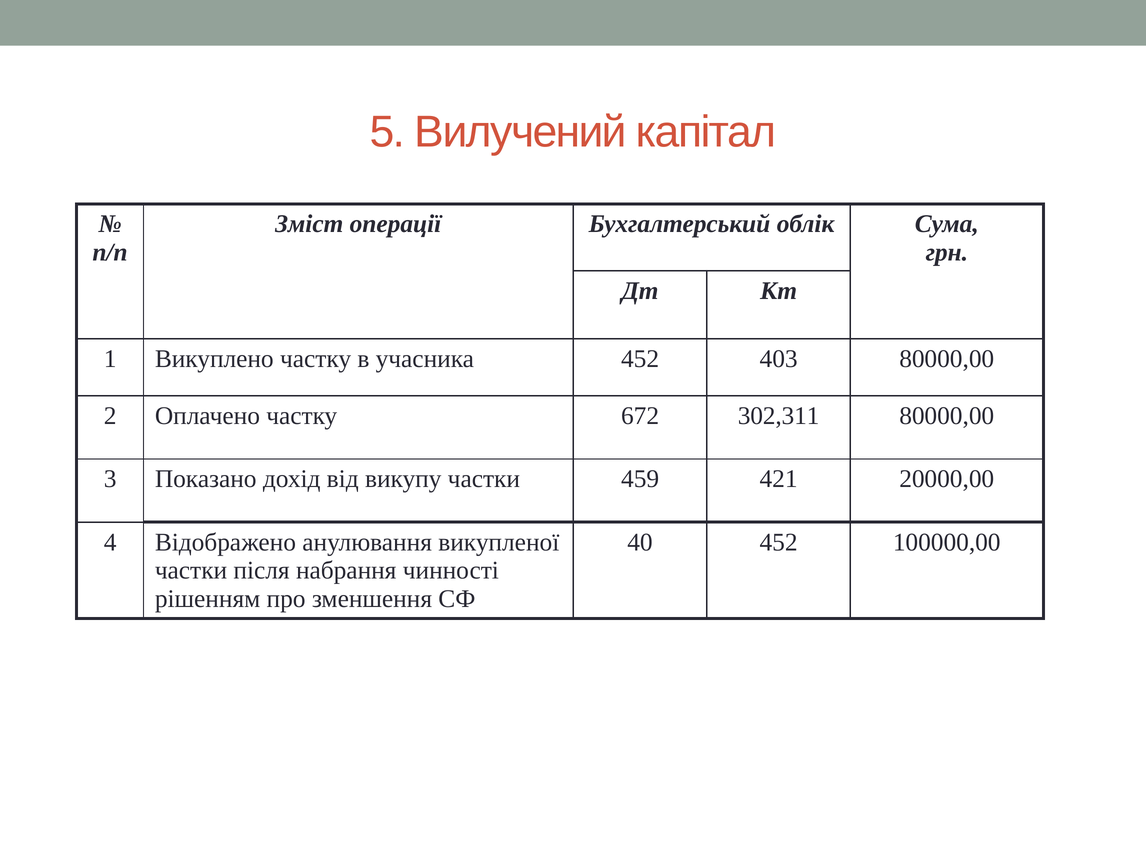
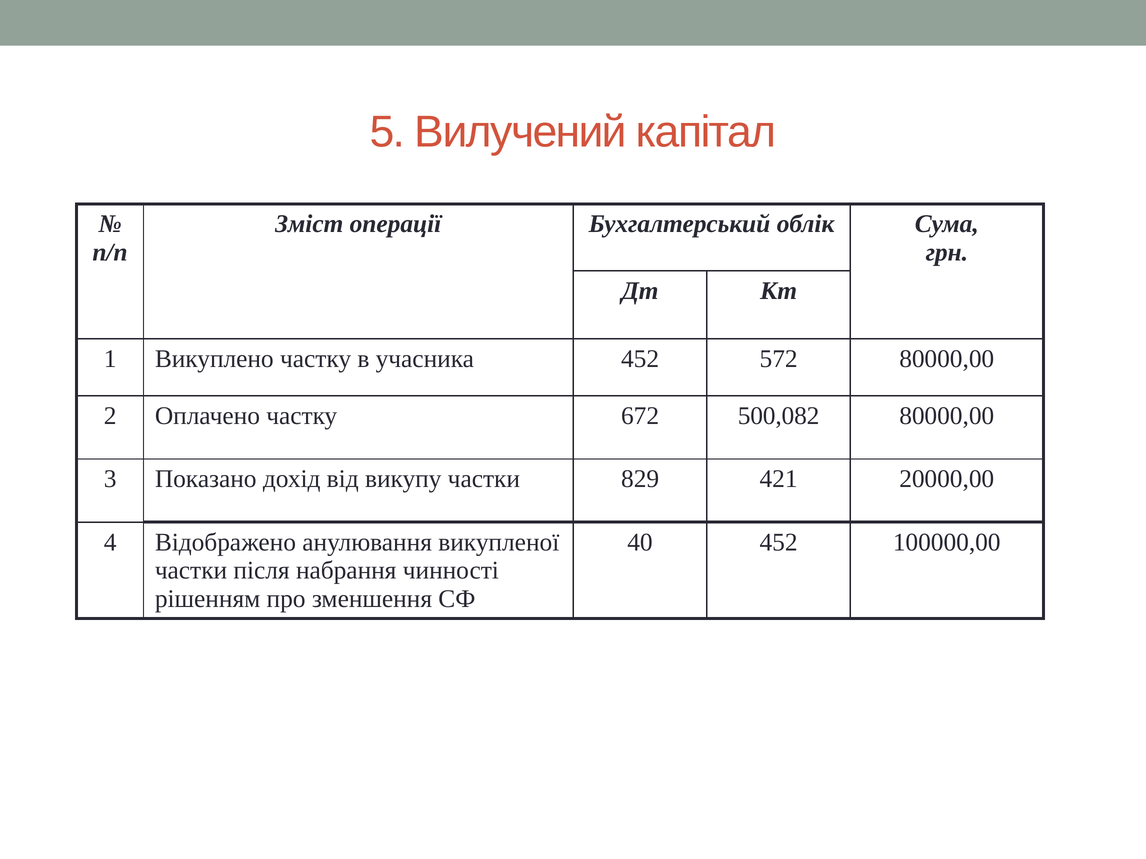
403: 403 -> 572 (779, 359)
302,311: 302,311 -> 500,082 (779, 416)
459: 459 -> 829 (640, 479)
